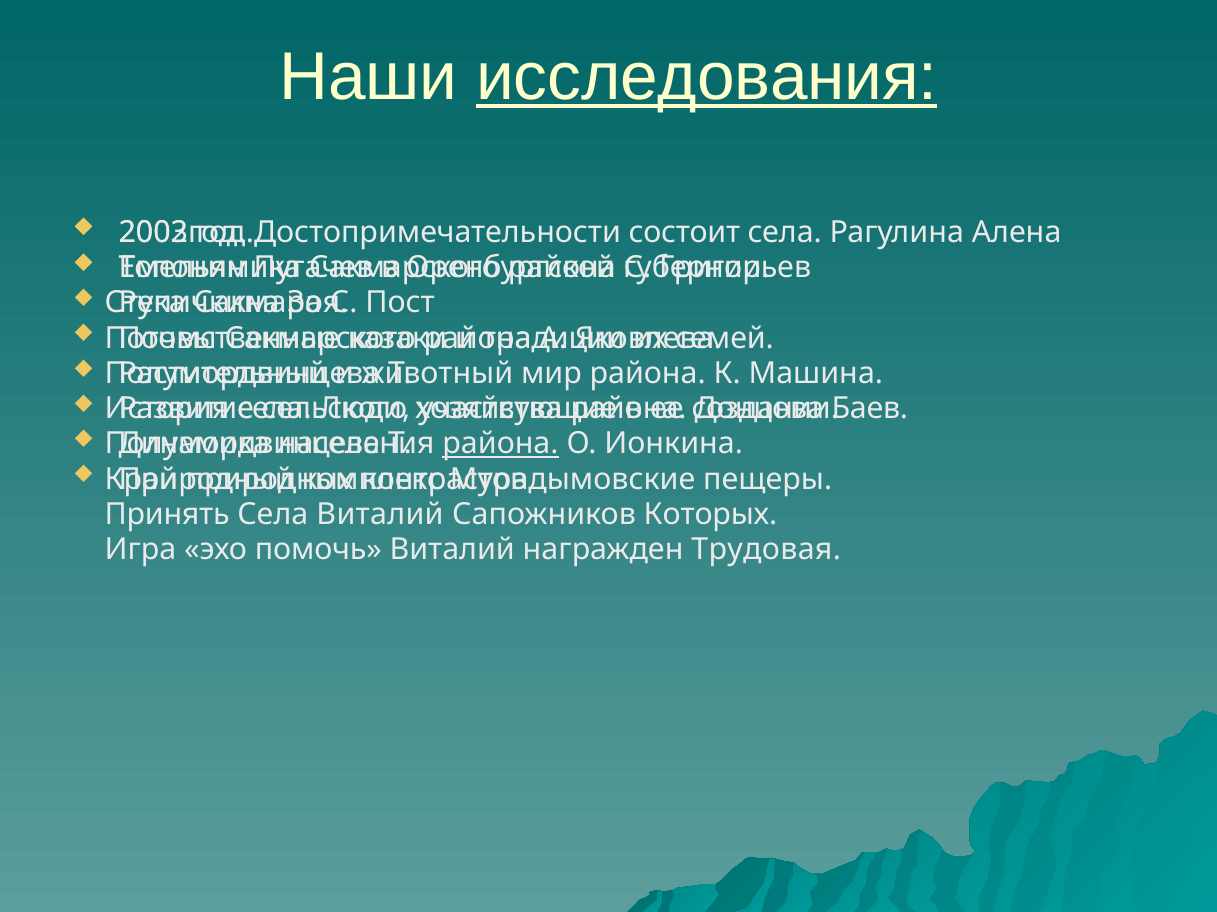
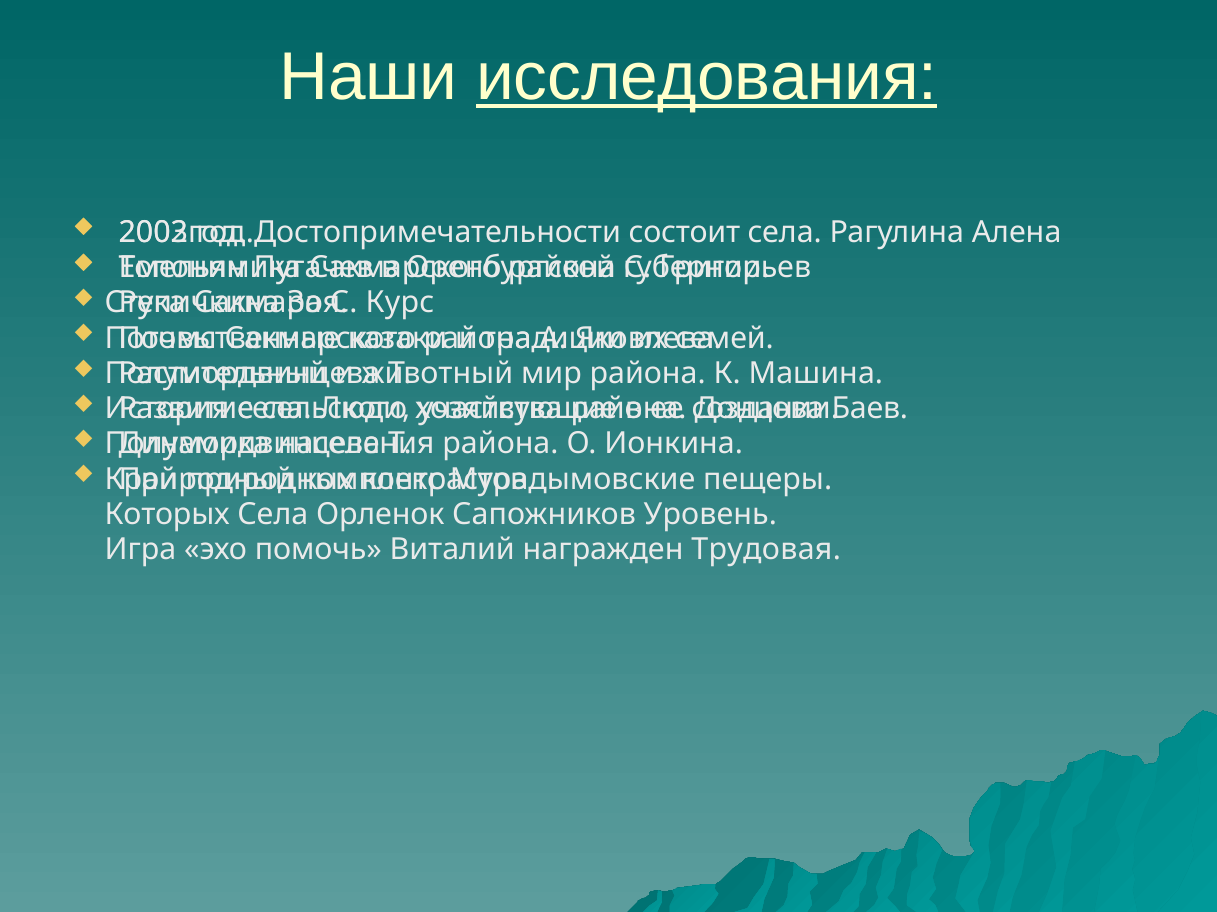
Пост: Пост -> Курс (400, 303)
района underline: present -> none (501, 444)
Принять: Принять -> Которых (167, 515)
Села Виталий: Виталий -> Орленок (380, 515)
Которых: Которых -> Уровень (710, 515)
